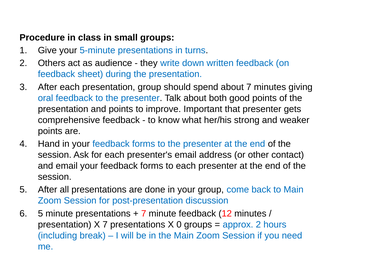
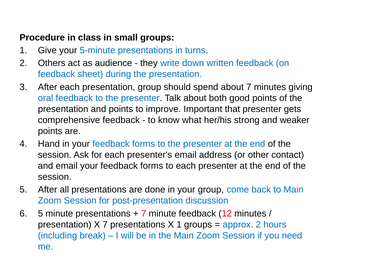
X 0: 0 -> 1 (179, 225)
